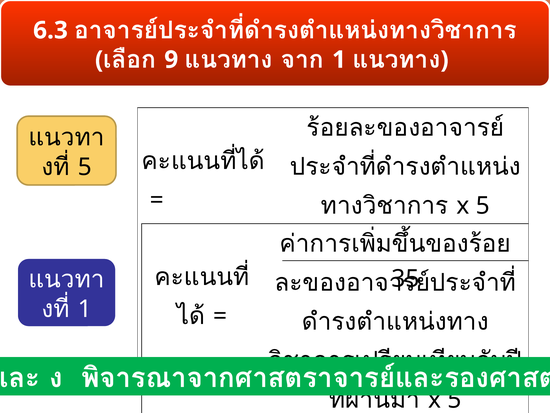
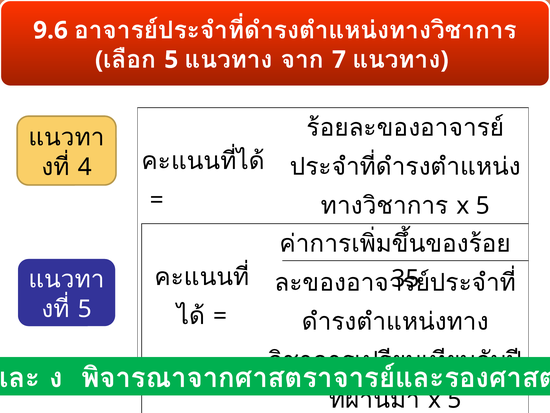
6.3: 6.3 -> 9.6 (50, 30)
9: 9 -> 5 (171, 60)
1: 1 -> 7 (339, 60)
5: 5 -> 4 (85, 167)
1: 1 -> 5 (85, 309)
